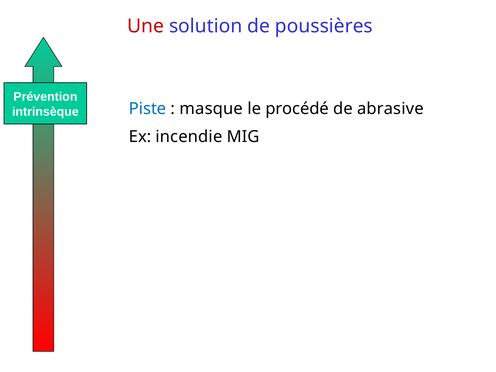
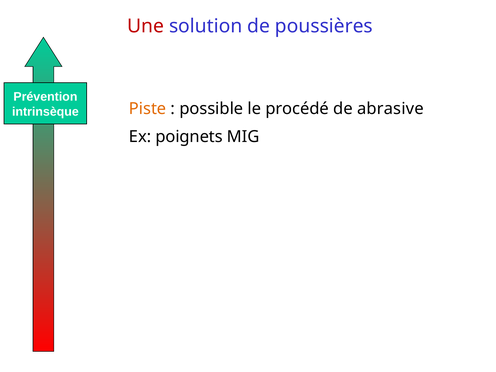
Piste colour: blue -> orange (148, 109)
masque: masque -> possible (211, 109)
incendie: incendie -> poignets (189, 137)
